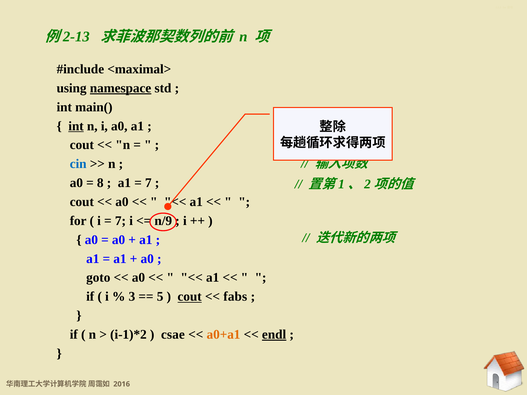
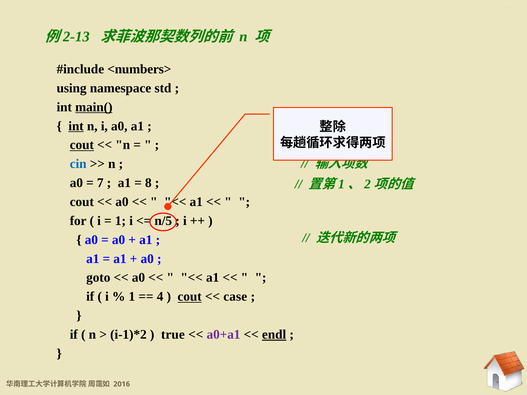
<maximal>: <maximal> -> <numbers> (139, 69)
namespace underline: present -> none (121, 88)
main( underline: none -> present (94, 107)
cout underline: none -> present (82, 145)
8: 8 -> 7 (100, 183)
7: 7 -> 8 (148, 183)
7: 7 -> 1 (120, 221)
n/9: n/9 -> n/5 (163, 221)
3: 3 -> 1 (132, 297)
5: 5 -> 4 (160, 297)
fabs: fabs -> case (235, 297)
csae: csae -> true (173, 335)
a0+a1 colour: orange -> purple (224, 335)
